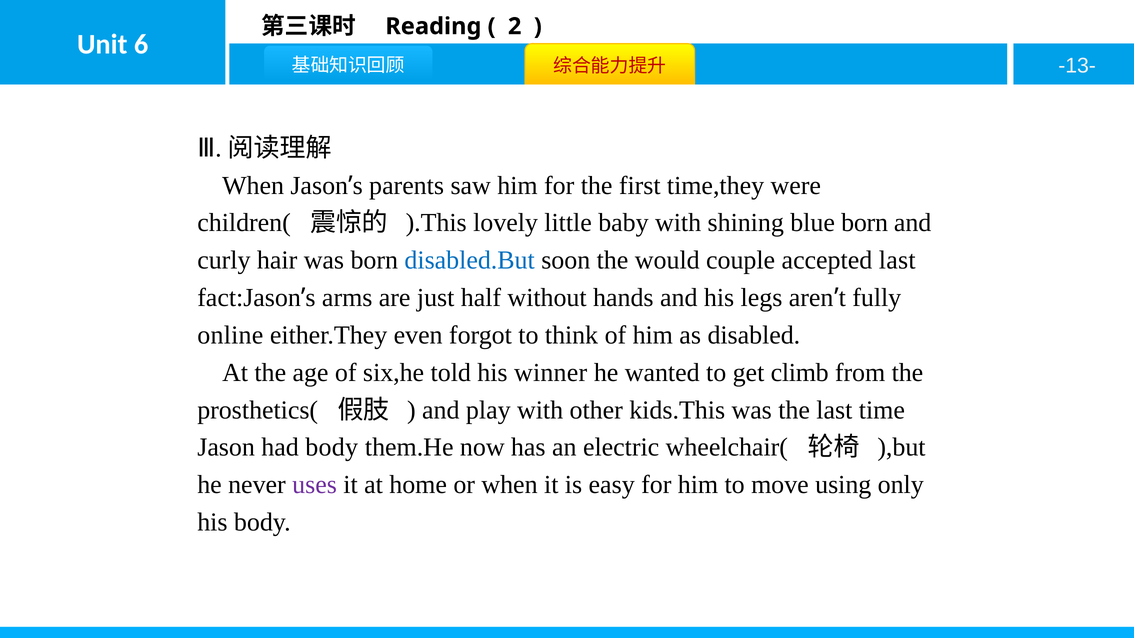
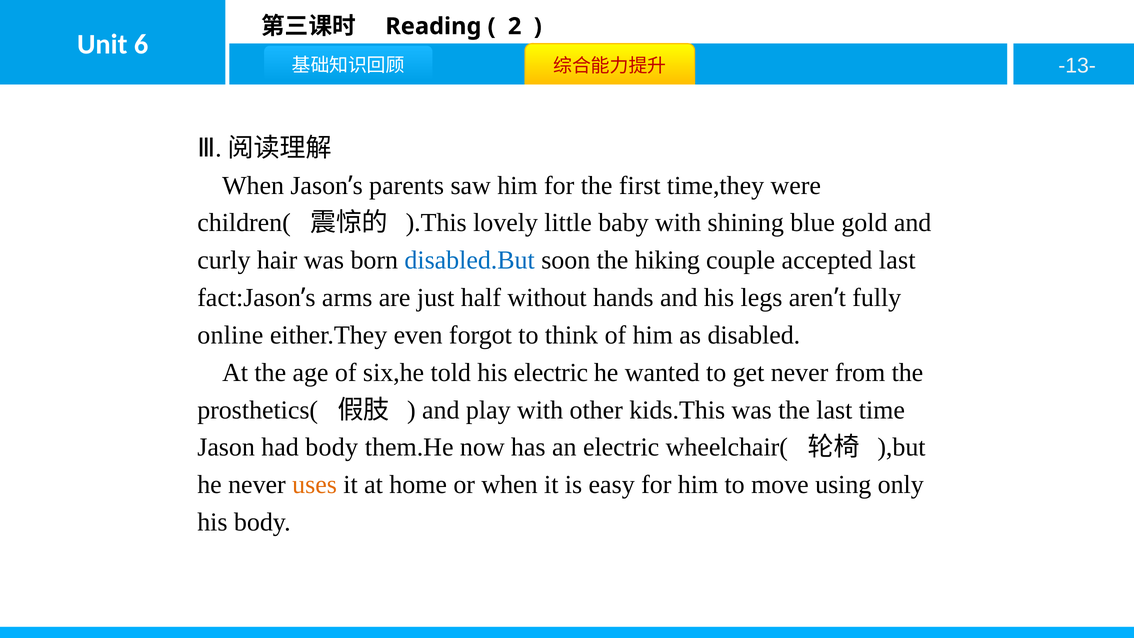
blue born: born -> gold (864, 223)
would: would -> hiking (667, 260)
his winner: winner -> electric (551, 372)
get climb: climb -> never (800, 372)
uses colour: purple -> orange (315, 485)
